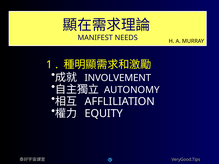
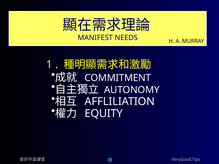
INVOLVEMENT: INVOLVEMENT -> COMMITMENT (118, 78)
